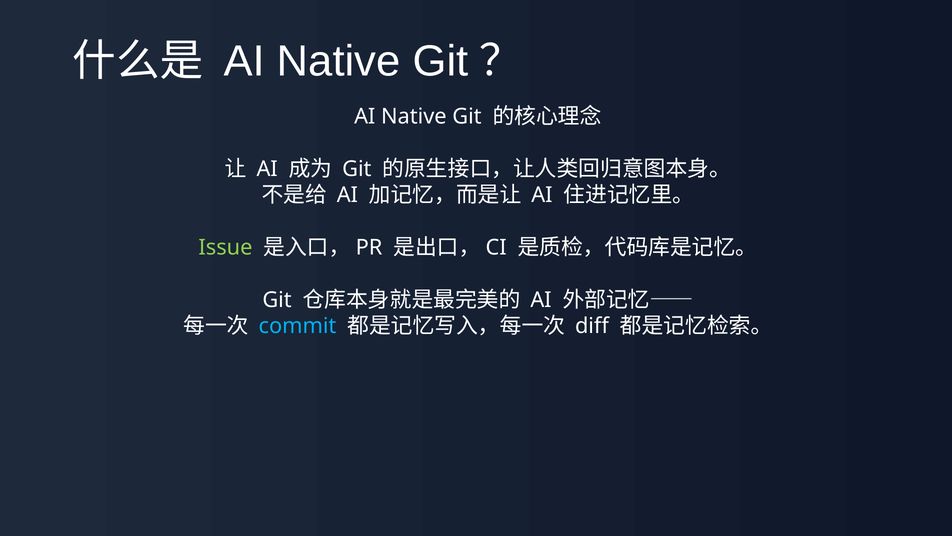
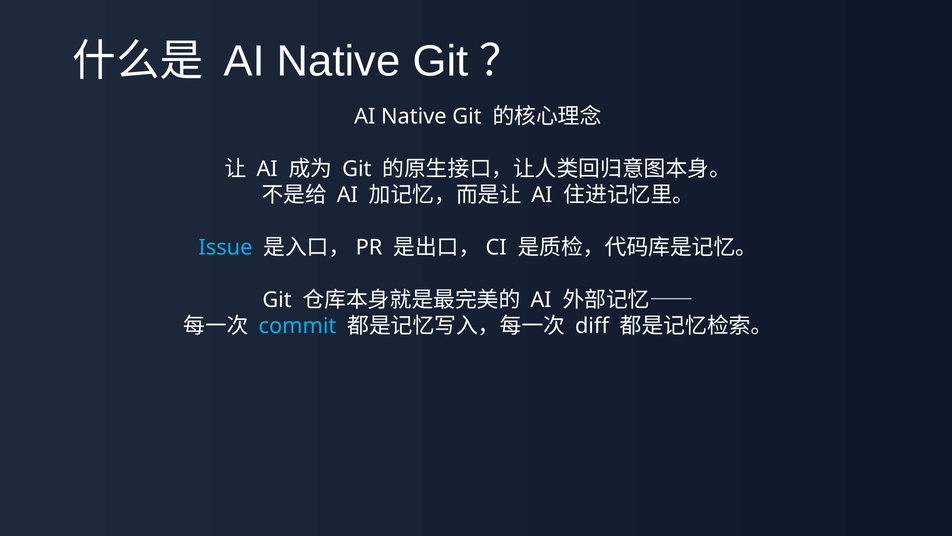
Issue colour: light green -> light blue (225, 247)
